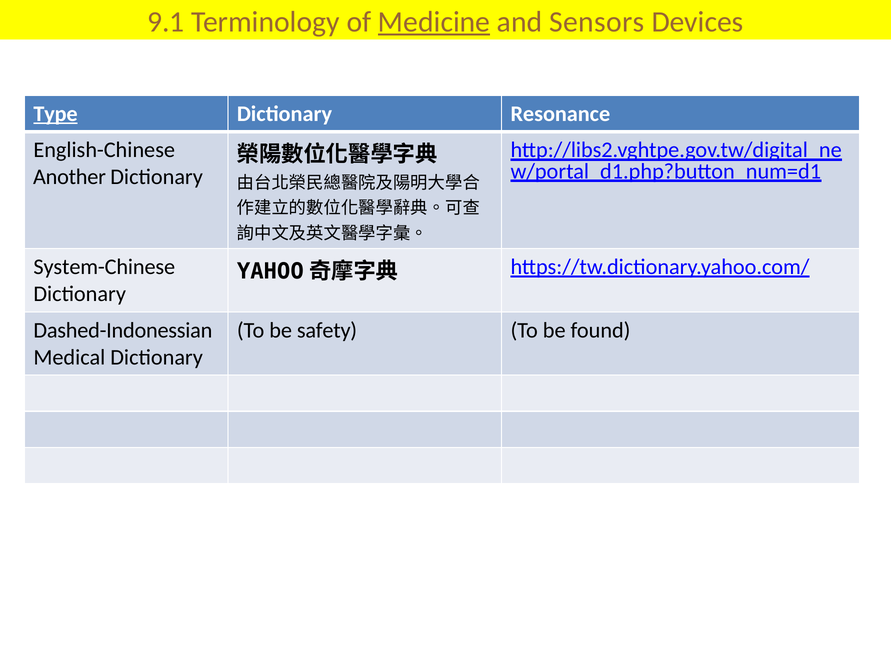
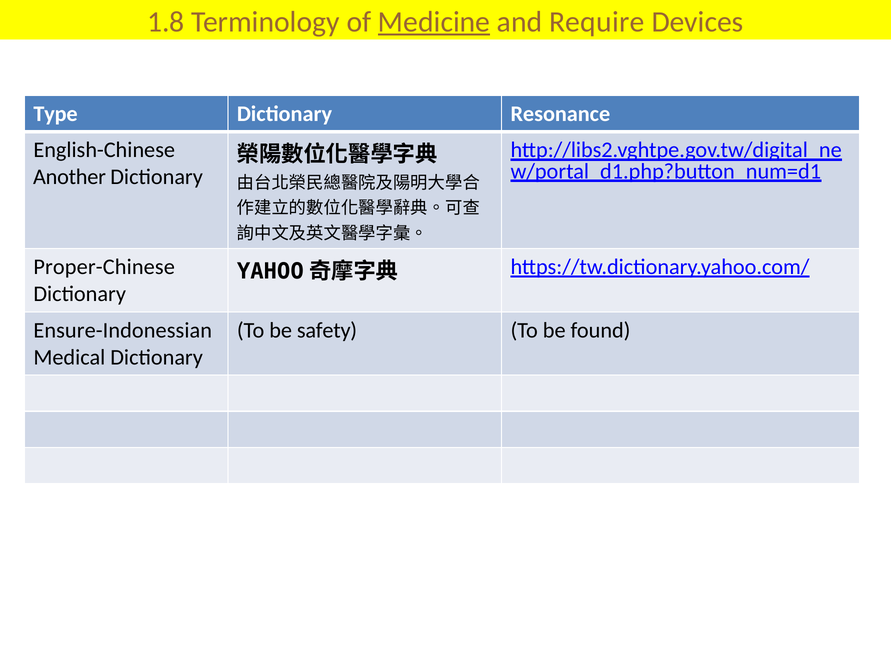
9.1: 9.1 -> 1.8 (166, 22)
Sensors: Sensors -> Require (597, 22)
Type underline: present -> none (56, 114)
System-Chinese: System-Chinese -> Proper-Chinese (104, 267)
Dashed-Indonessian: Dashed-Indonessian -> Ensure-Indonessian (123, 330)
